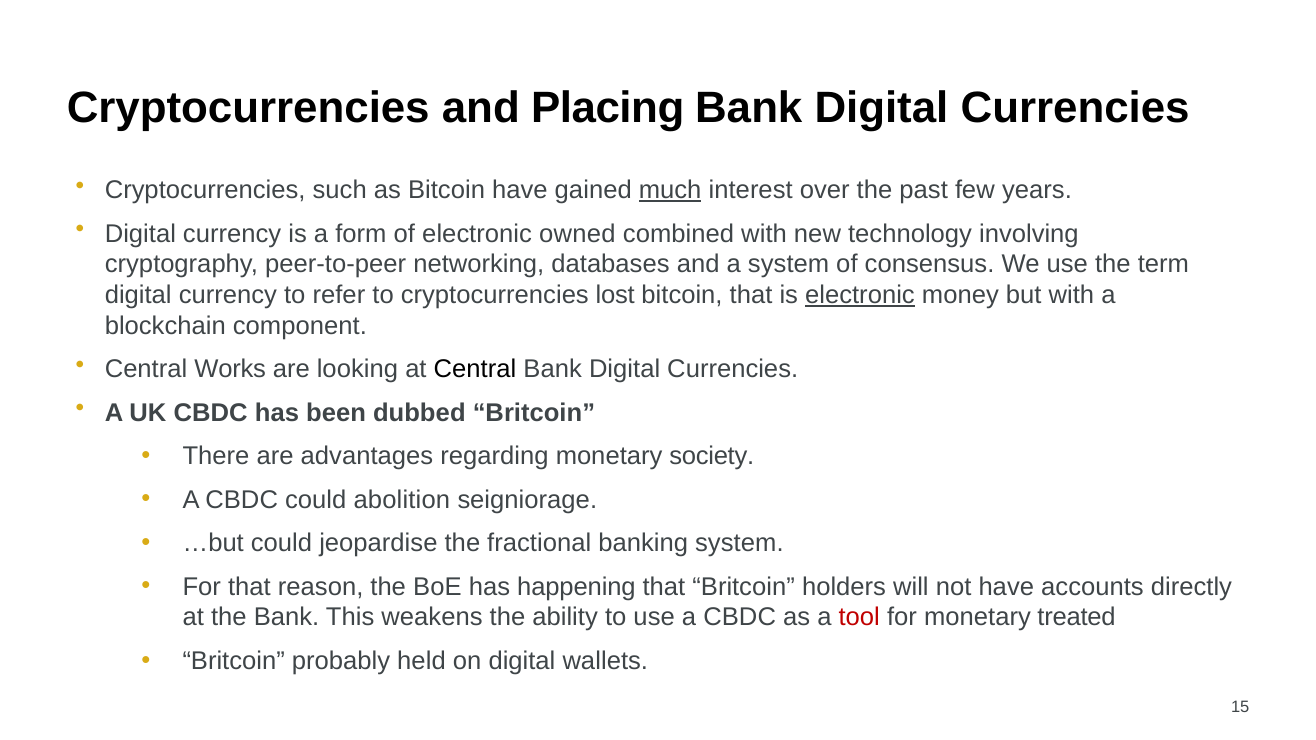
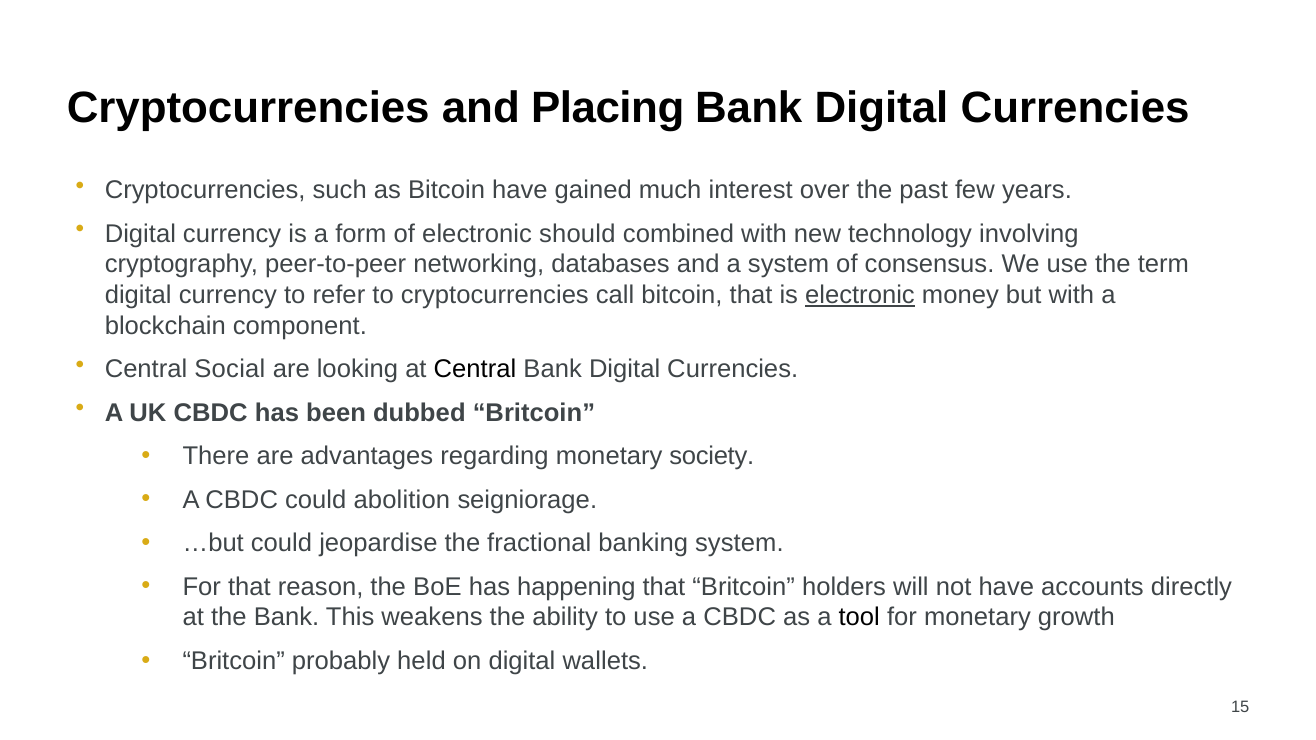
much underline: present -> none (670, 190)
owned: owned -> should (577, 234)
lost: lost -> call (615, 295)
Works: Works -> Social (230, 369)
tool colour: red -> black (859, 618)
treated: treated -> growth (1076, 618)
